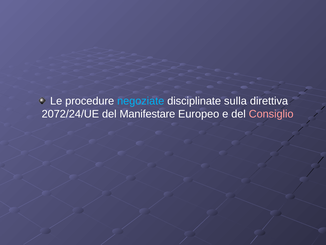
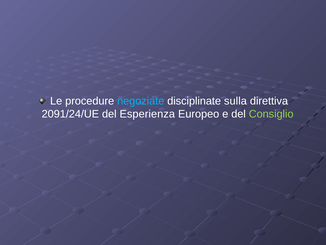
2072/24/UE: 2072/24/UE -> 2091/24/UE (70, 114)
Manifestare: Manifestare -> Esperienza (147, 114)
Consiglio colour: pink -> light green (271, 114)
